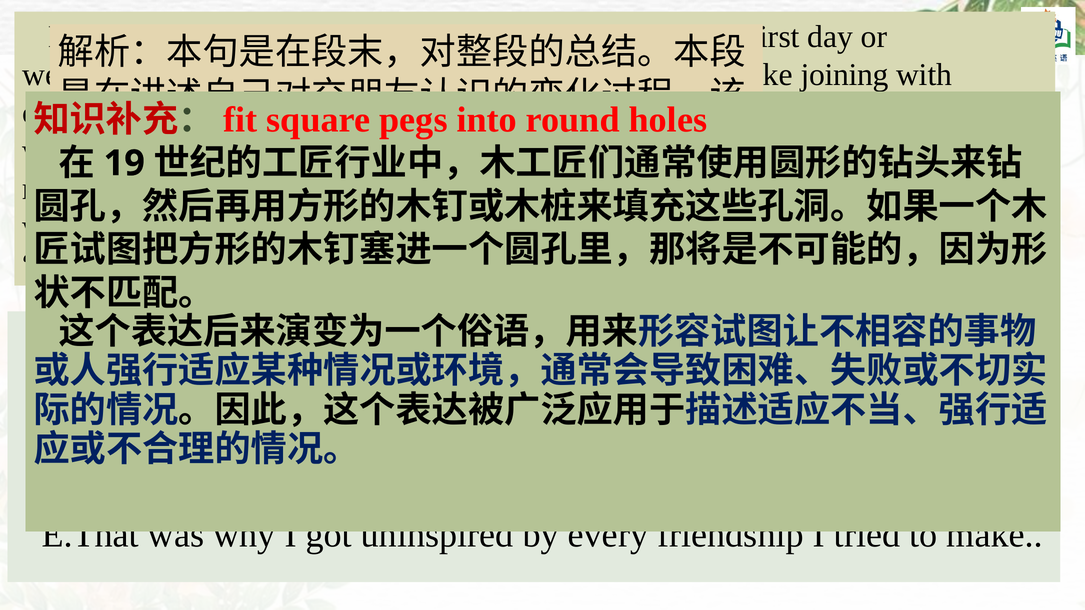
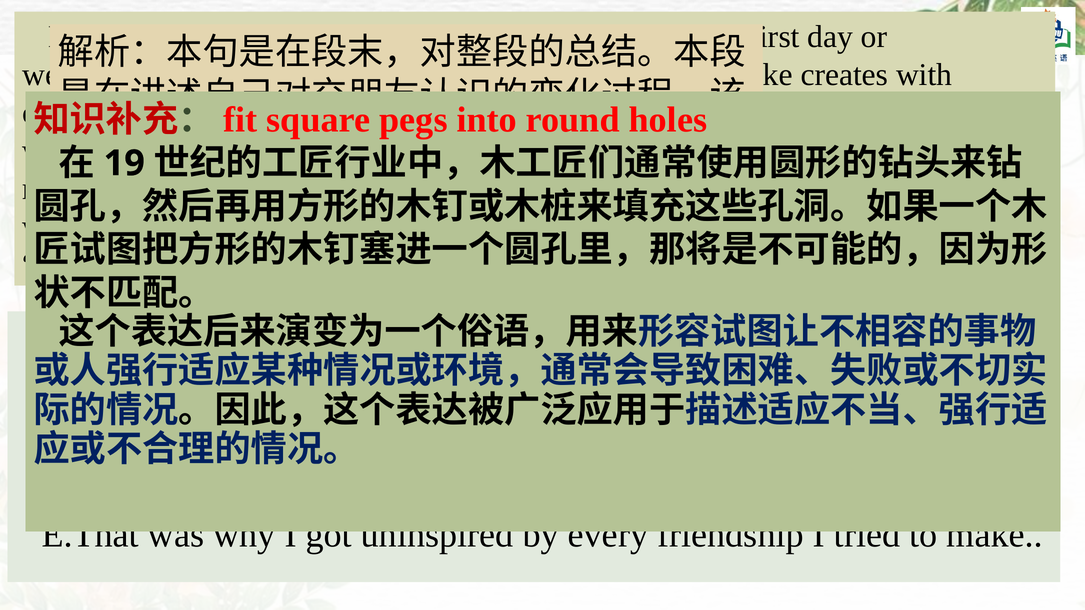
joining: joining -> creates (844, 75)
